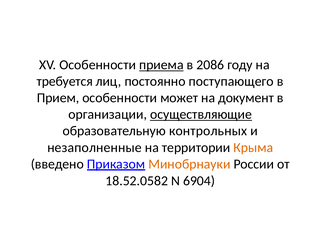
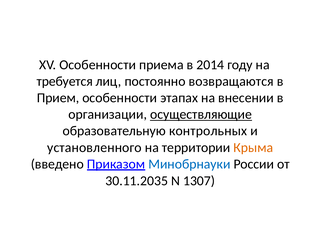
приема underline: present -> none (161, 65)
2086: 2086 -> 2014 (210, 65)
поступающего: поступающего -> возвращаются (231, 81)
может: может -> этапах (179, 98)
документ: документ -> внесении (246, 98)
незаполненные: незаполненные -> установленного (94, 147)
Минобрнауки colour: orange -> blue (189, 164)
18.52.0582: 18.52.0582 -> 30.11.2035 (137, 181)
6904: 6904 -> 1307 (199, 181)
